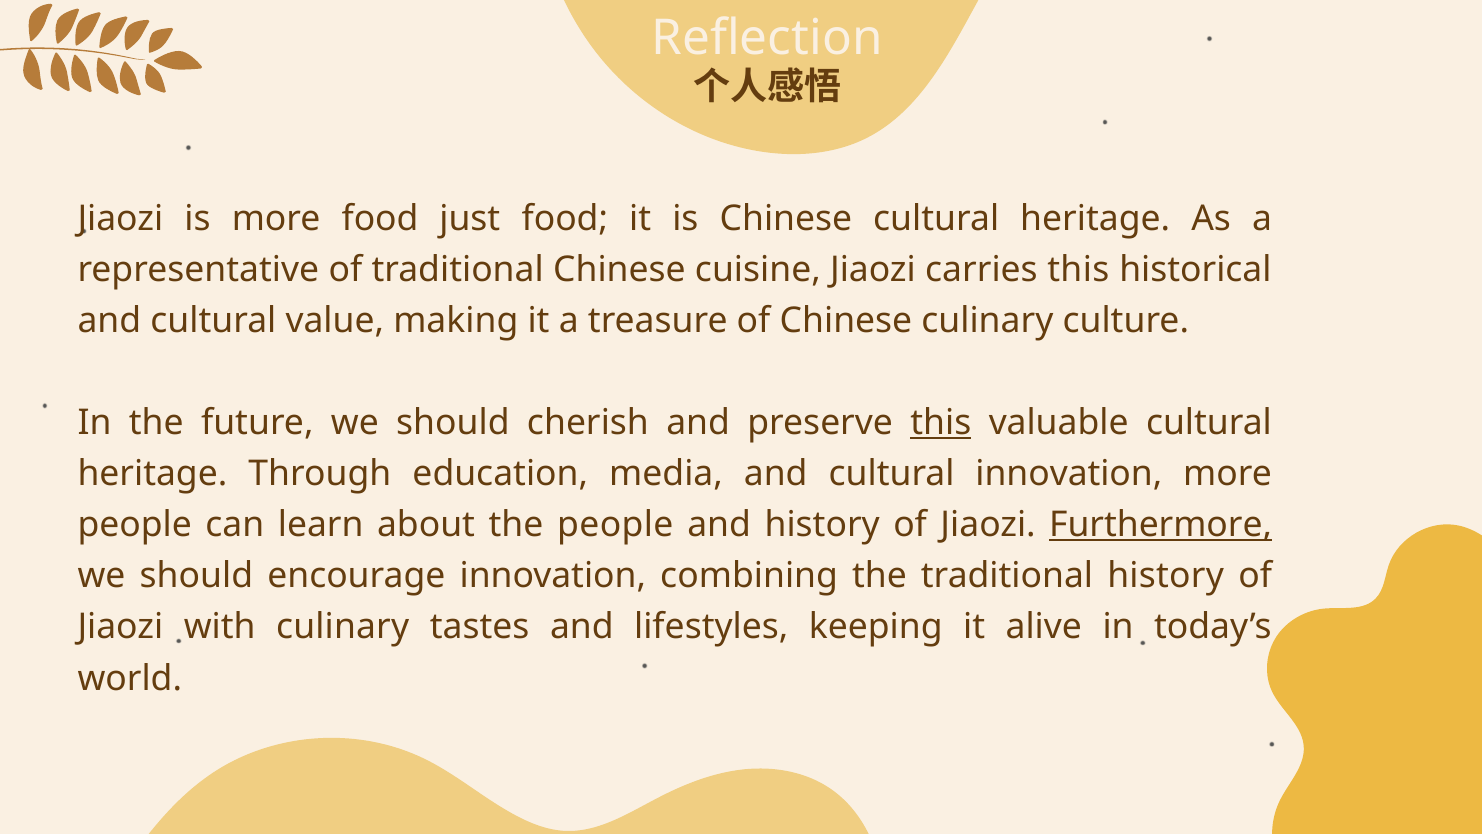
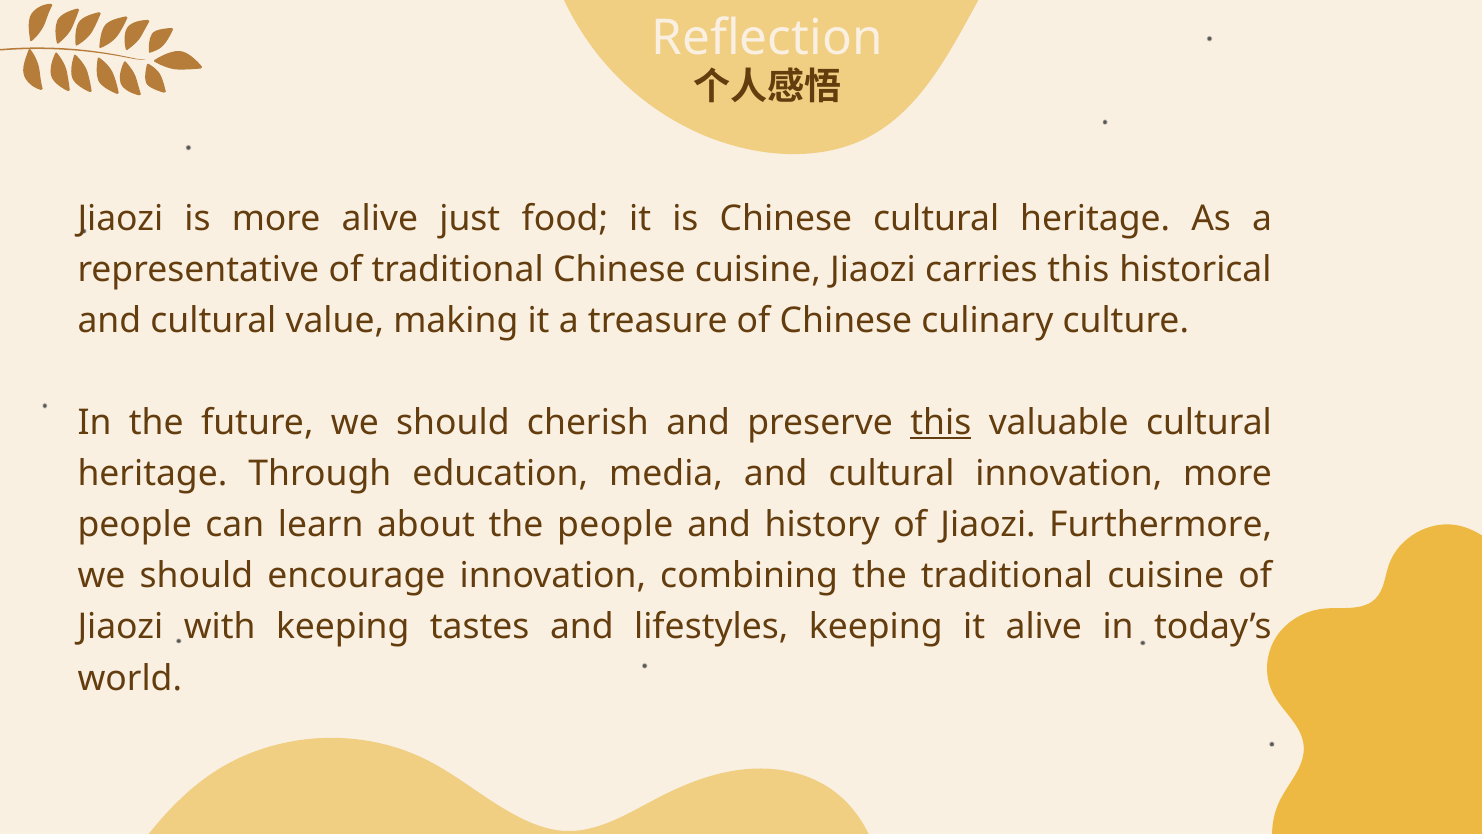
more food: food -> alive (380, 218)
Furthermore underline: present -> none (1161, 525)
traditional history: history -> cuisine (1166, 576)
with culinary: culinary -> keeping (343, 627)
